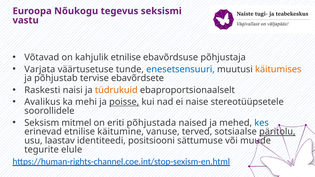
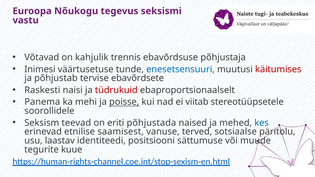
kahjulik etnilise: etnilise -> trennis (126, 57)
Varjata: Varjata -> Inimesi (40, 69)
käitumises colour: orange -> red (278, 69)
tüdrukuid colour: orange -> red (116, 90)
Avalikus: Avalikus -> Panema (42, 102)
naise: naise -> viitab (197, 102)
mitmel: mitmel -> teevad (76, 123)
käitumine: käitumine -> saamisest (121, 132)
päritolu underline: present -> none (277, 132)
elule: elule -> kuue (72, 150)
